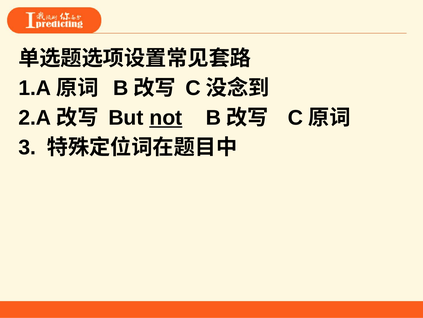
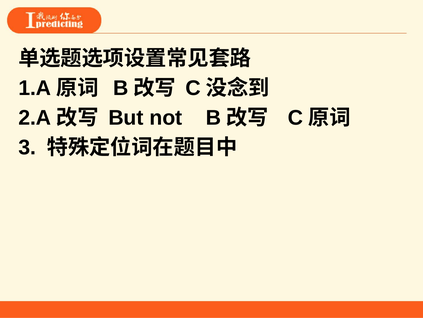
not underline: present -> none (166, 118)
